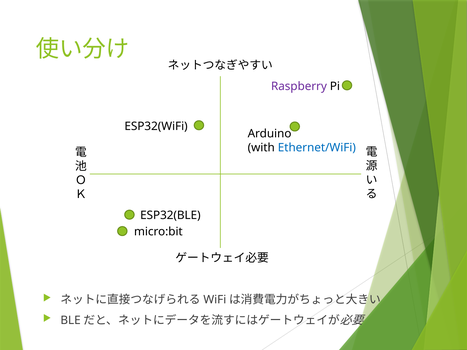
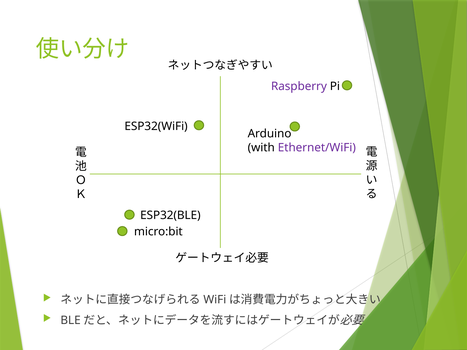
Ethernet/WiFi colour: blue -> purple (317, 148)
